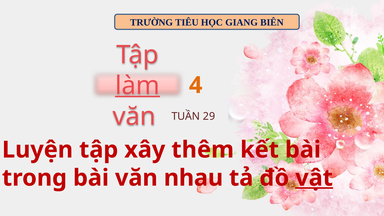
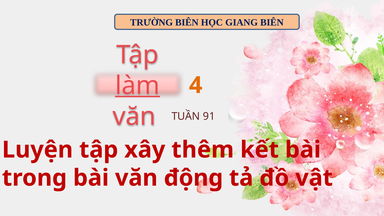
TRƯỜNG TIÊU: TIÊU -> BIÊN (187, 22)
29: 29 -> 91 (209, 116)
nhau: nhau -> động (193, 178)
vật underline: present -> none (314, 178)
